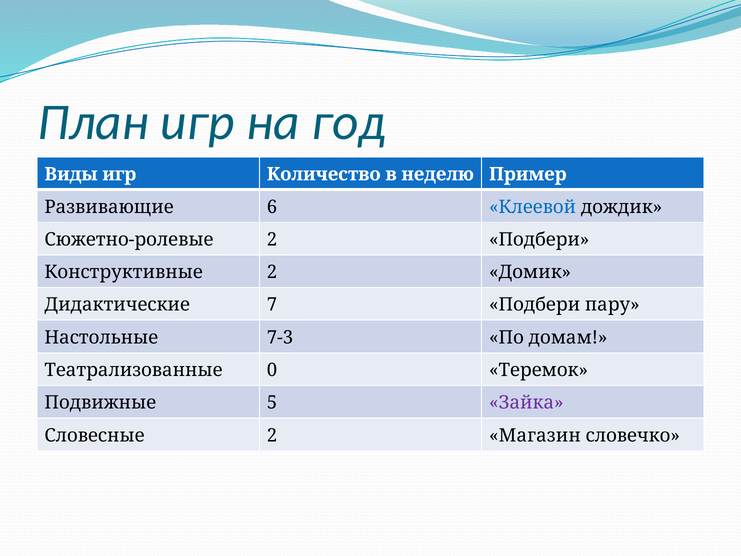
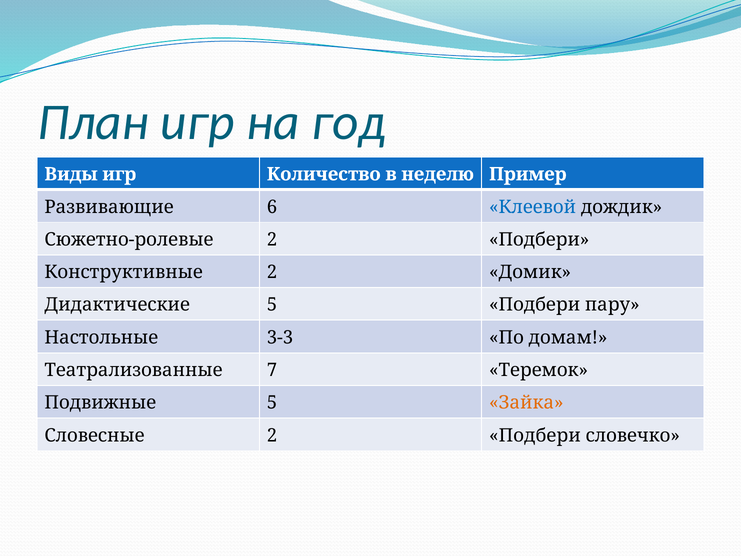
Дидактические 7: 7 -> 5 (272, 305)
7-3: 7-3 -> 3-3 (280, 337)
0: 0 -> 7 (272, 370)
Зайка colour: purple -> orange (526, 403)
Словесные 2 Магазин: Магазин -> Подбери (535, 435)
